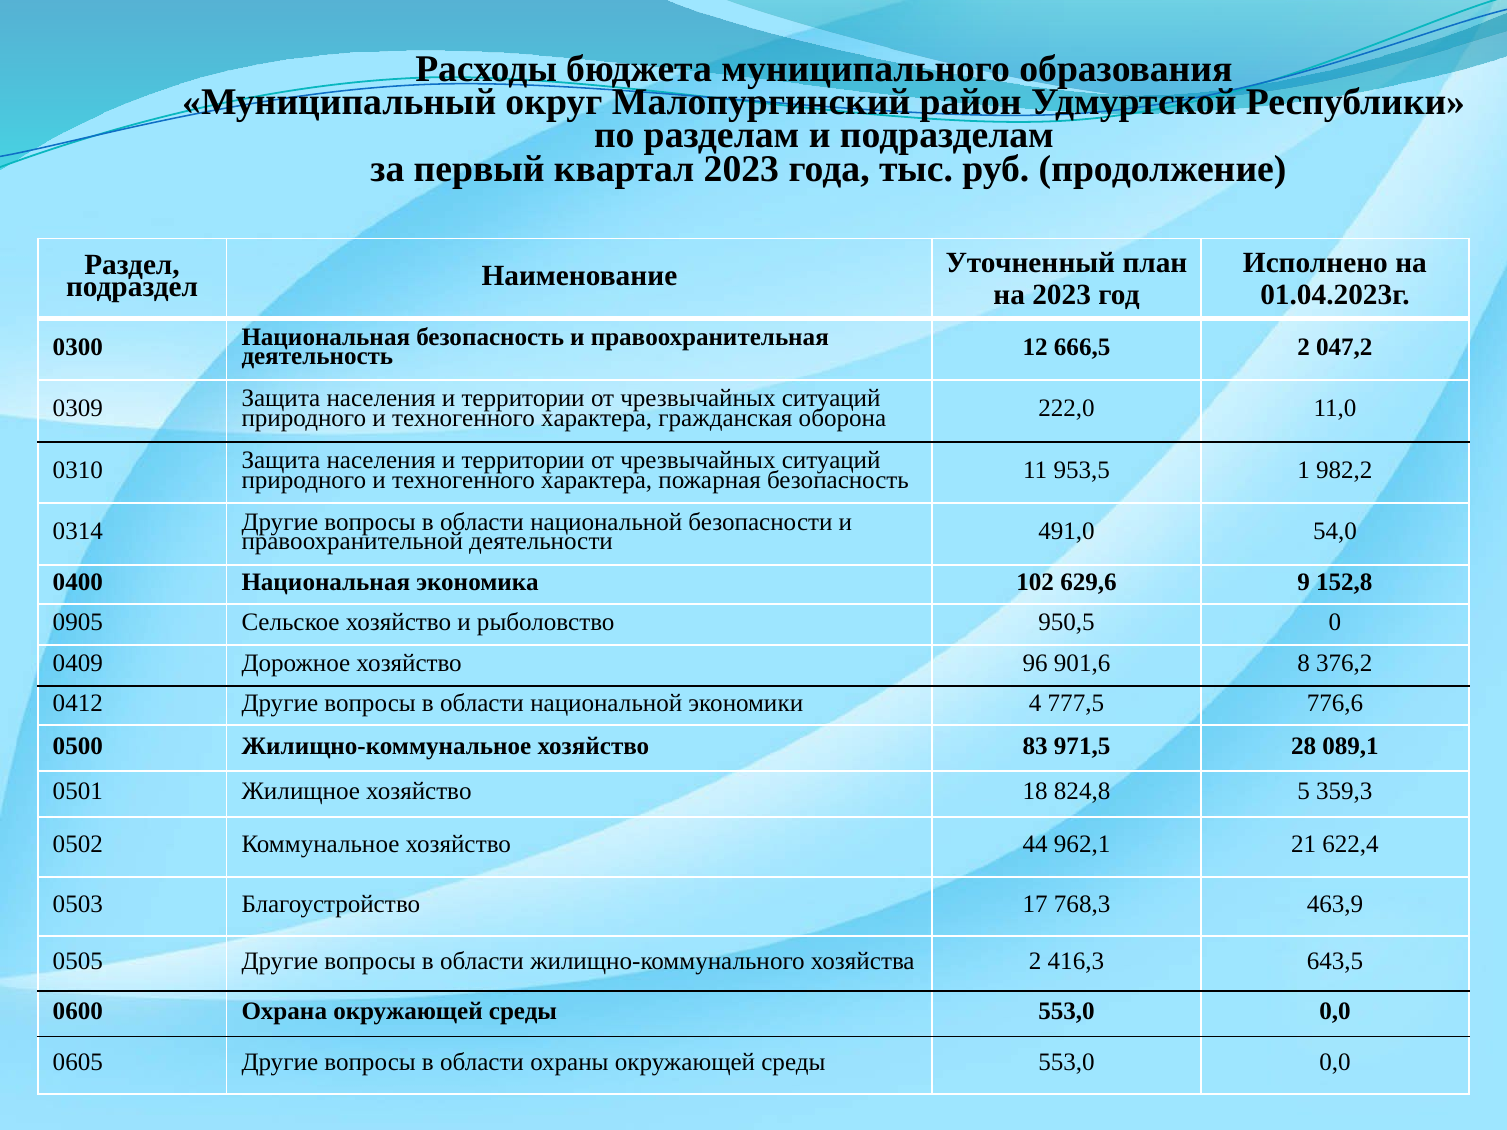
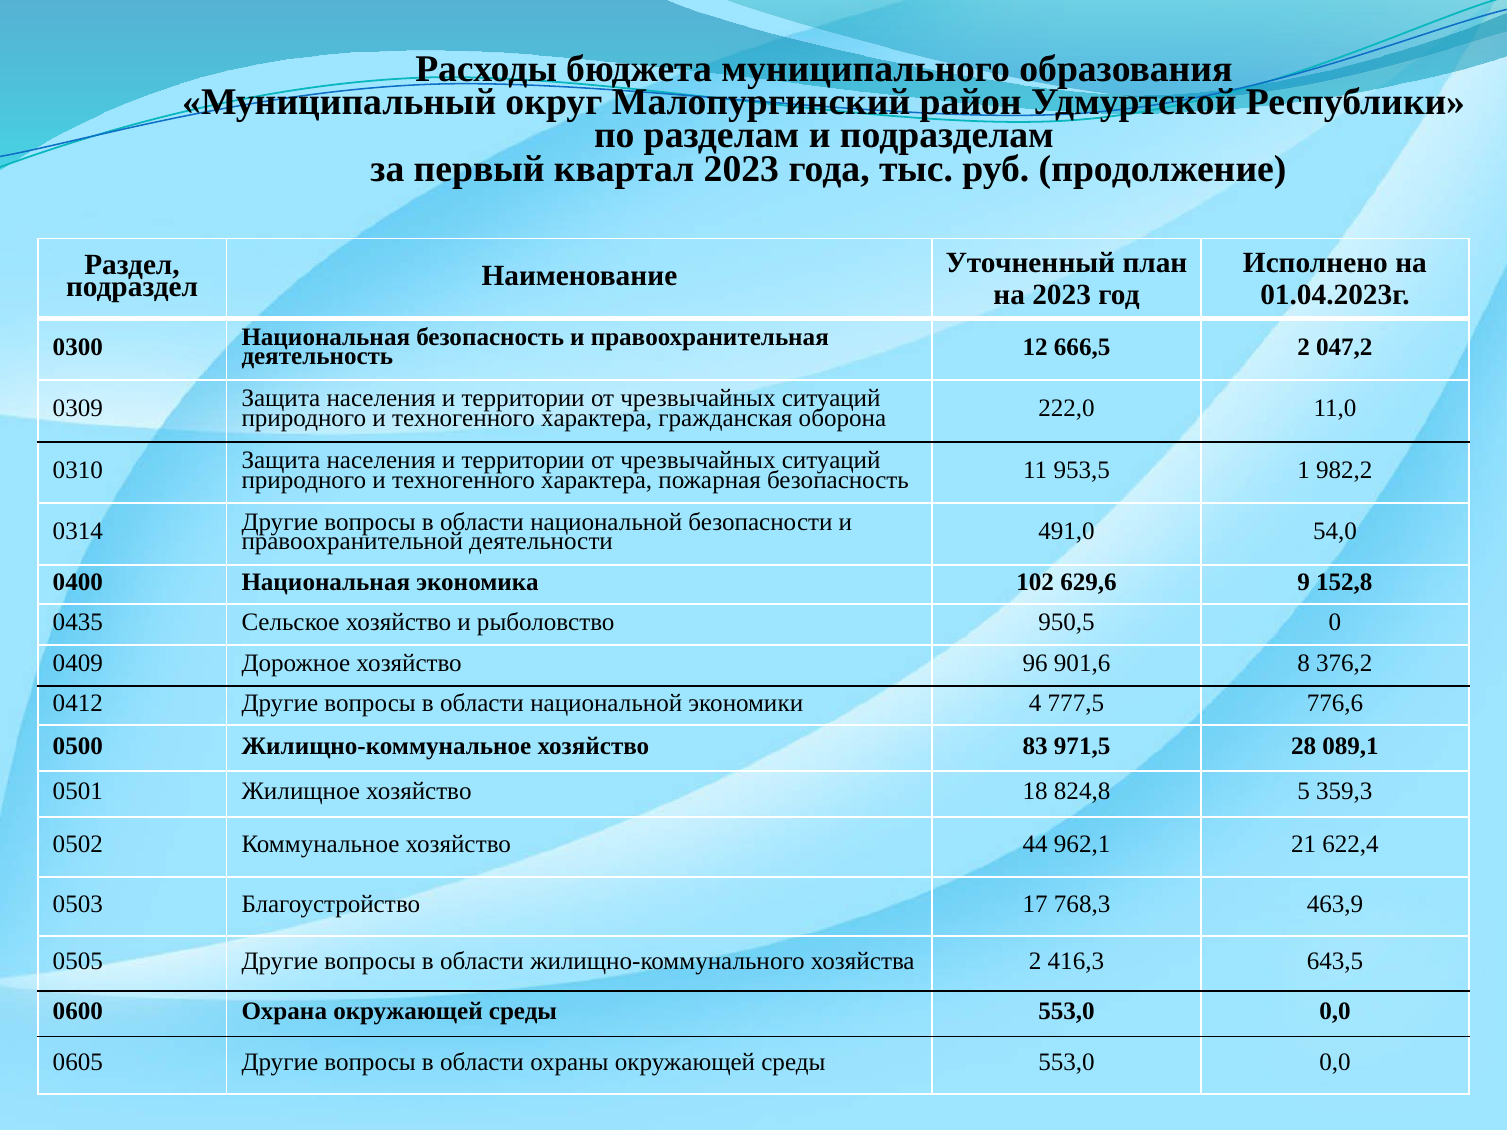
0905: 0905 -> 0435 (78, 622)
